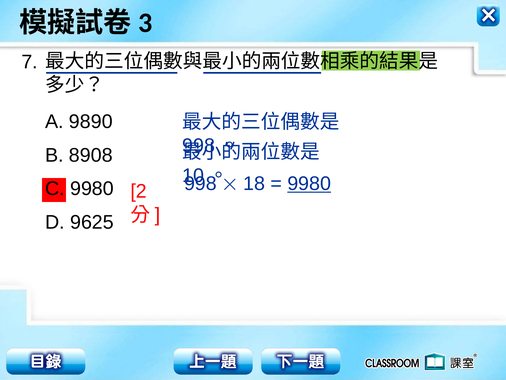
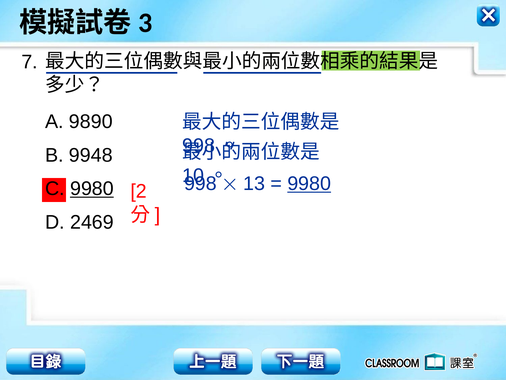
8908: 8908 -> 9948 (91, 155)
18: 18 -> 13 (254, 183)
9980 underline: none -> present (92, 189)
9625: 9625 -> 2469 (92, 222)
